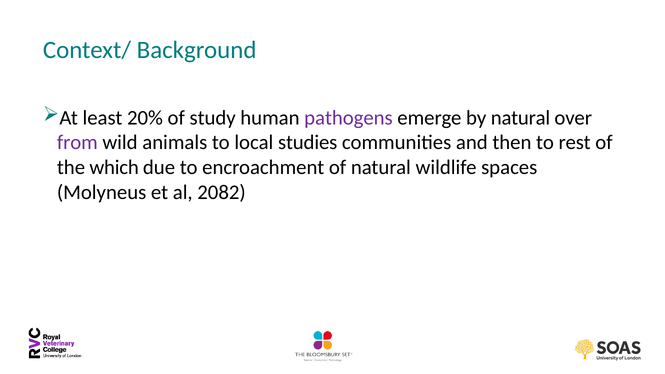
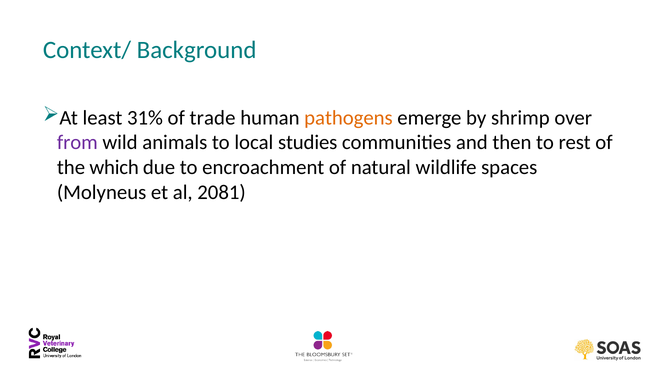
20%: 20% -> 31% (145, 118)
study: study -> trade (213, 118)
pathogens colour: purple -> orange (348, 118)
by natural: natural -> shrimp (520, 118)
2082: 2082 -> 2081 (222, 193)
